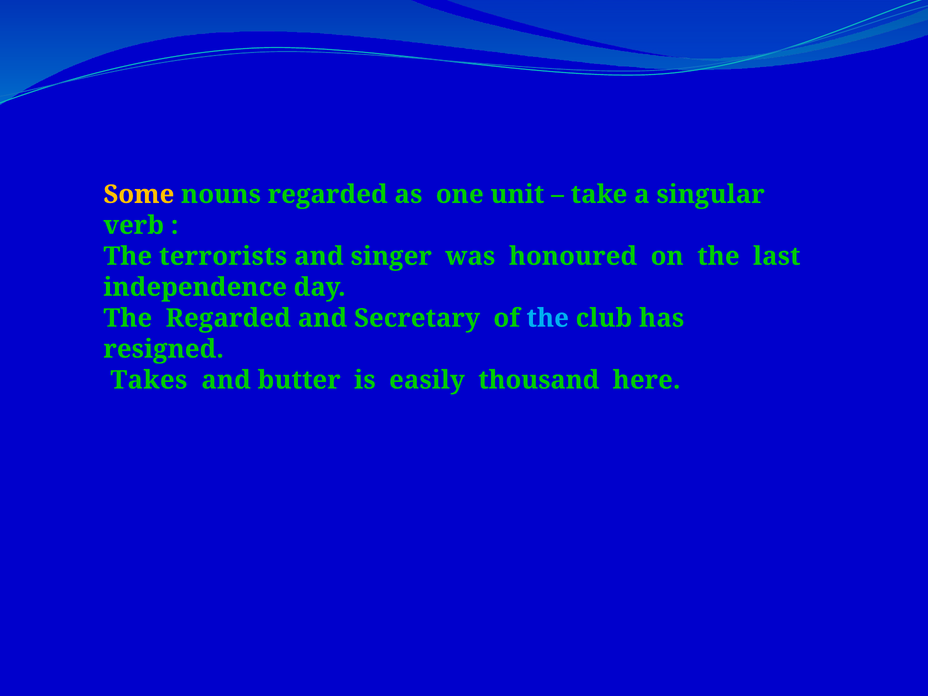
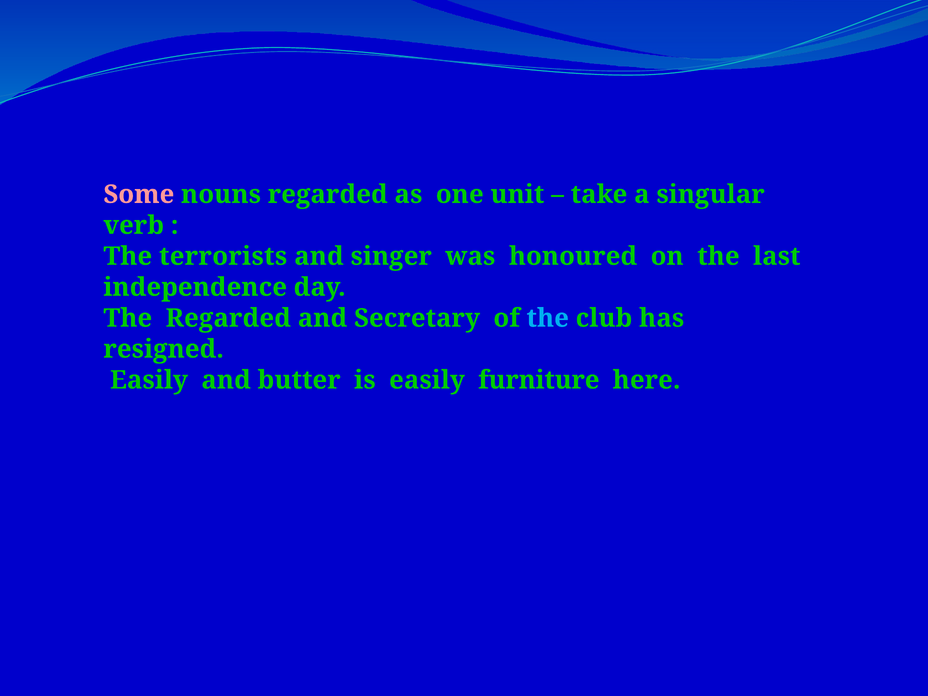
Some colour: yellow -> pink (139, 194)
Takes: Takes -> Easily (149, 380)
thousand: thousand -> furniture (539, 380)
